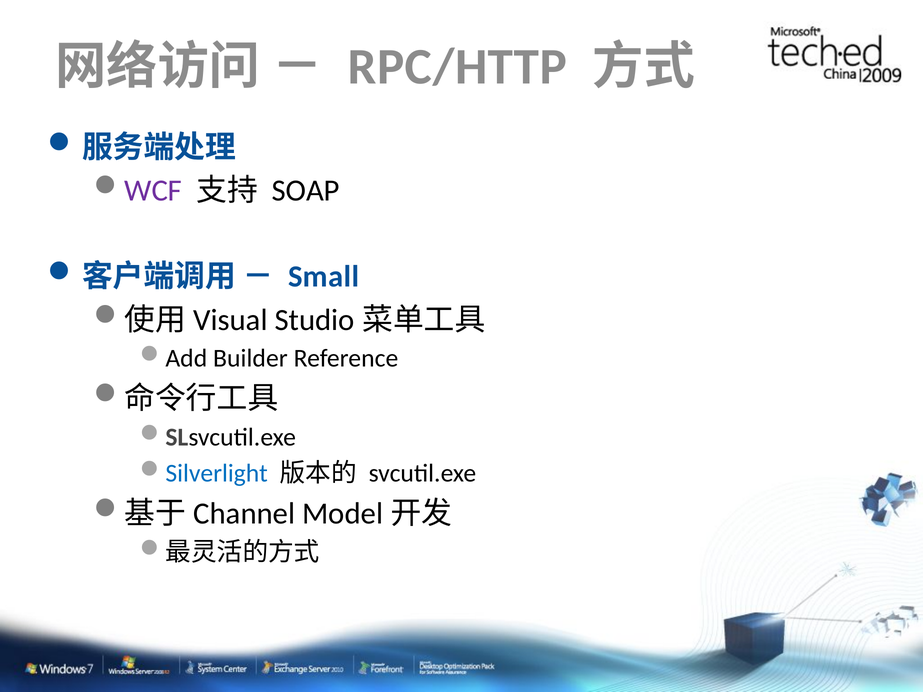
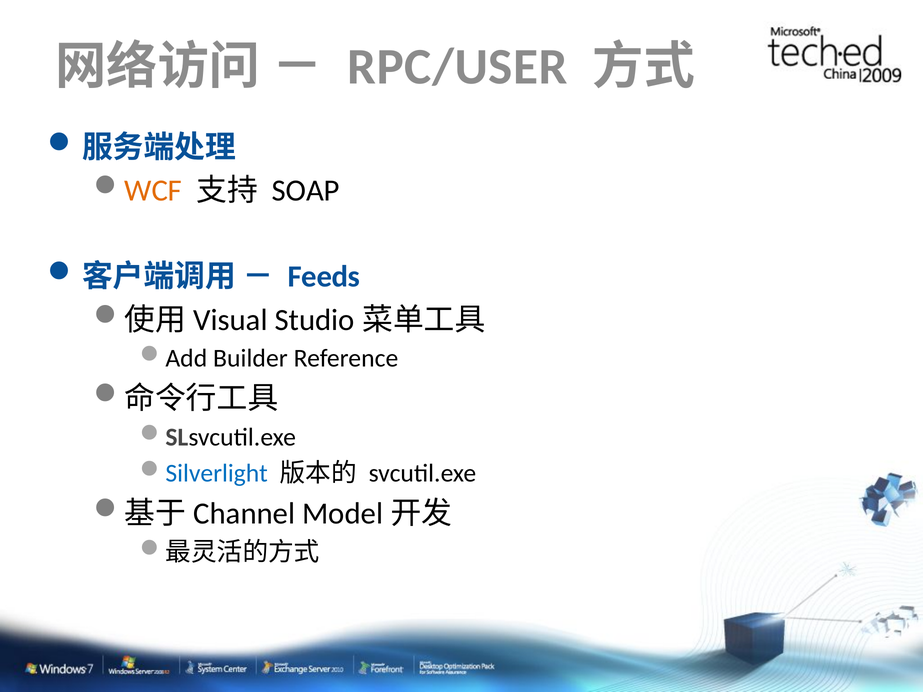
RPC/HTTP: RPC/HTTP -> RPC/USER (457, 67)
WCF colour: purple -> orange (153, 191)
Small: Small -> Feeds (324, 277)
